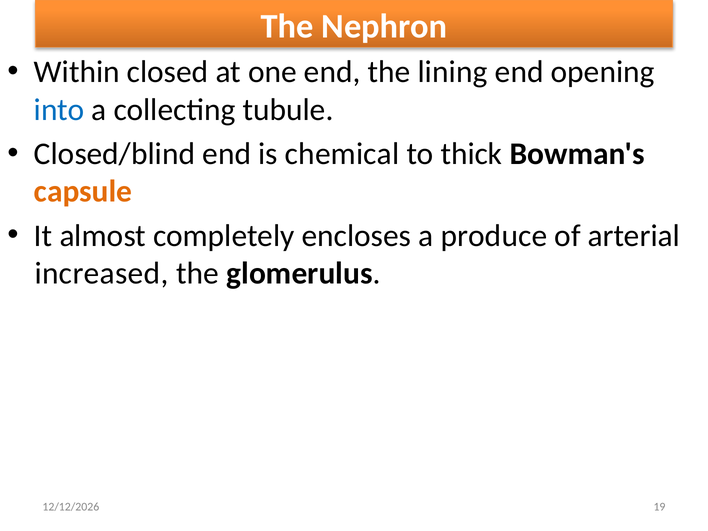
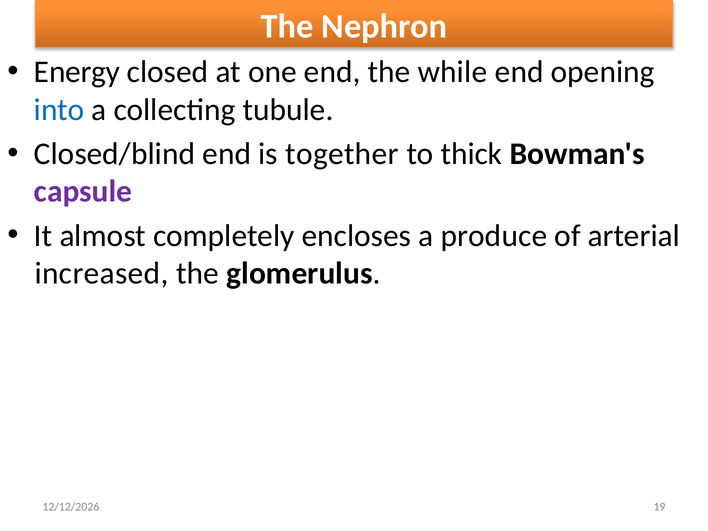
Within: Within -> Energy (77, 72)
lining: lining -> while (453, 72)
chemical: chemical -> together (342, 154)
capsule colour: orange -> purple (83, 192)
